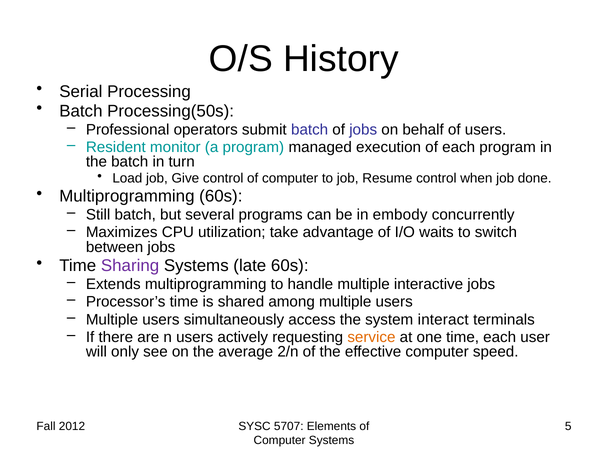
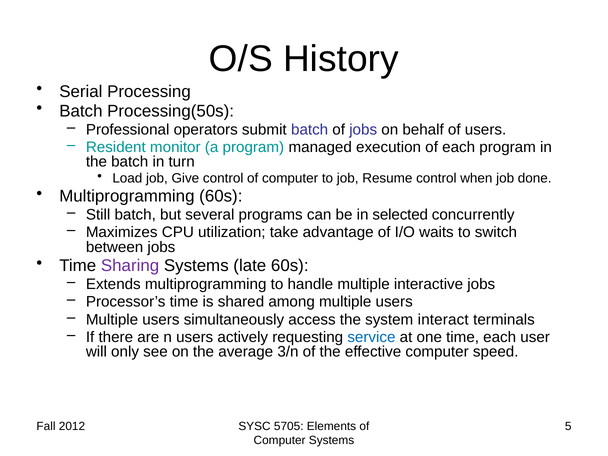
embody: embody -> selected (400, 215)
service colour: orange -> blue (371, 337)
2/n: 2/n -> 3/n (288, 352)
5707: 5707 -> 5705 (289, 426)
